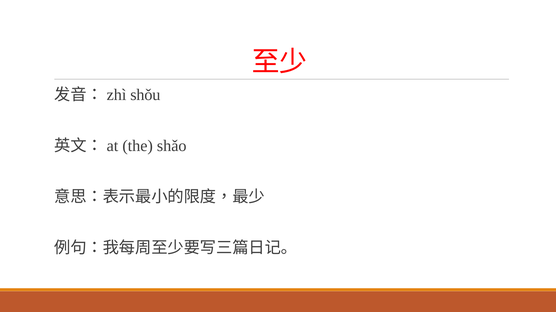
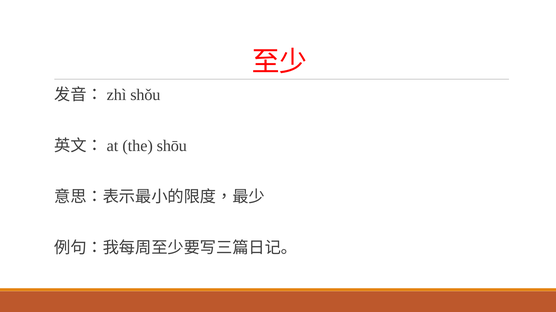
shǎo: shǎo -> shōu (172, 146)
